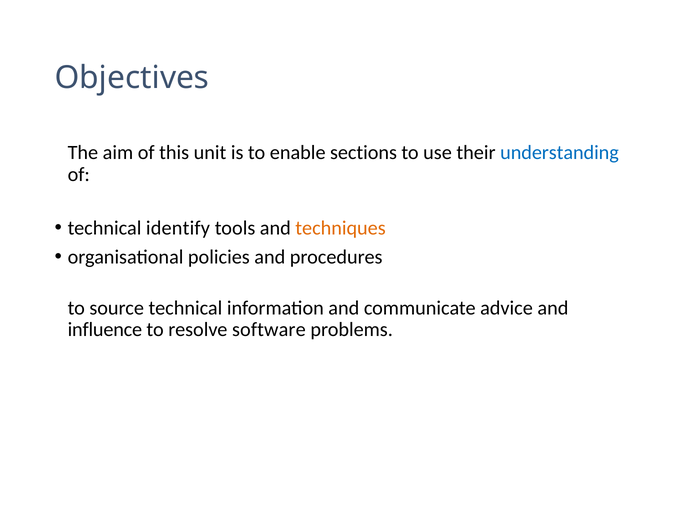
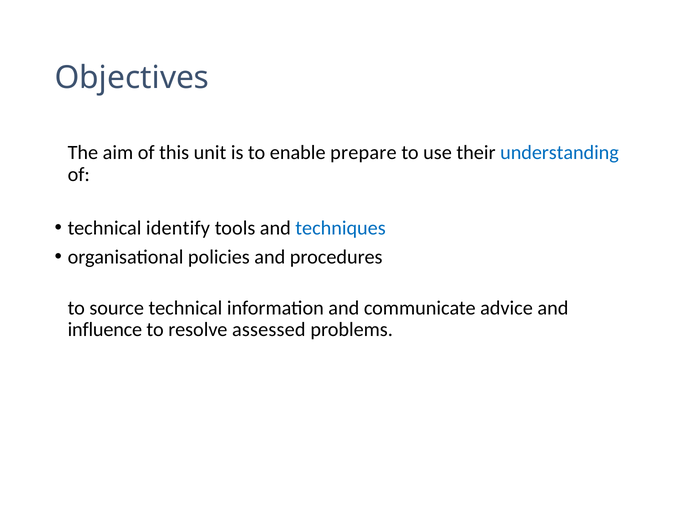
sections: sections -> prepare (363, 153)
techniques colour: orange -> blue (341, 228)
software: software -> assessed (269, 330)
